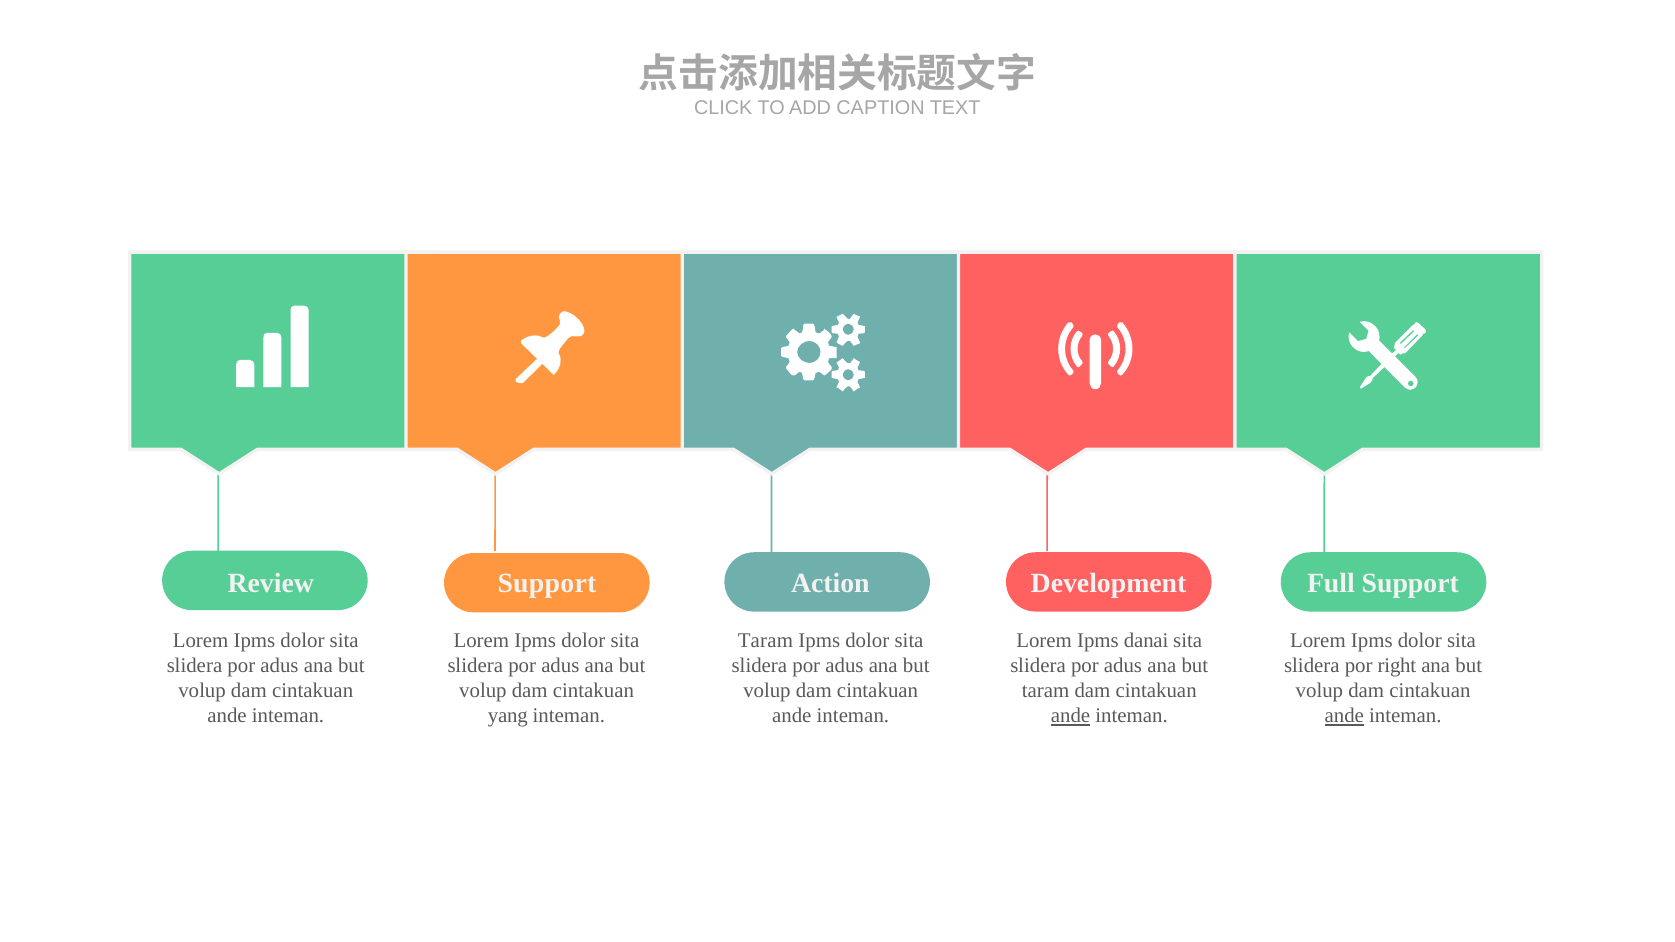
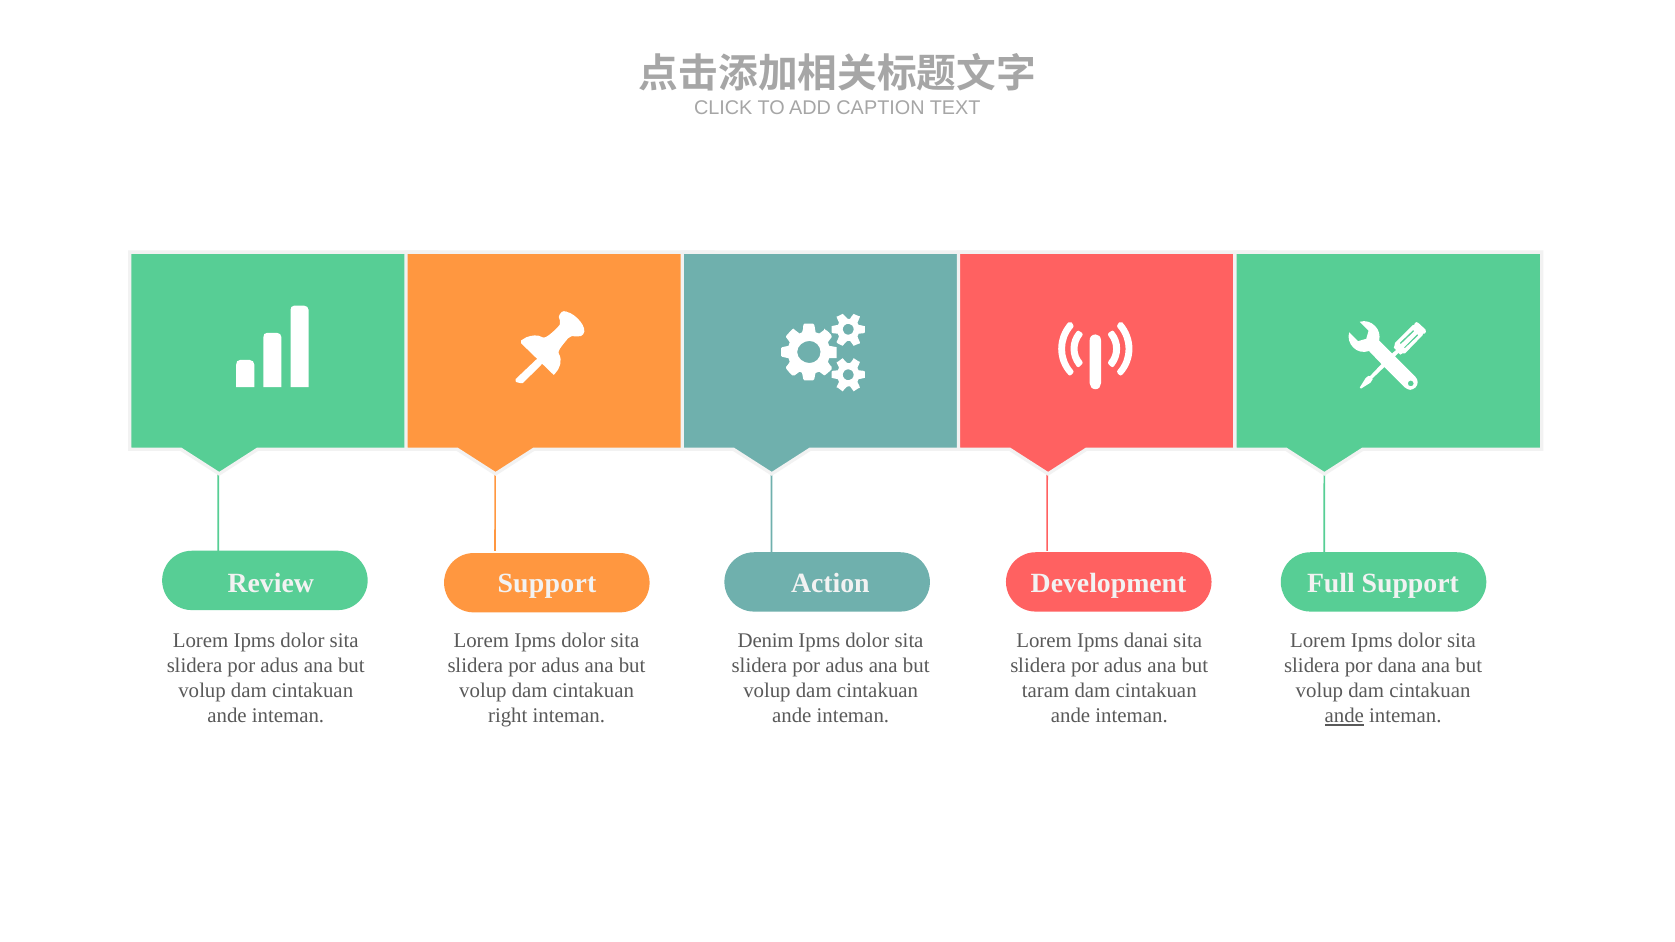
Taram: Taram -> Denim (766, 641)
right: right -> dana (1397, 666)
yang: yang -> right (508, 716)
ande underline: present -> none (1071, 716)
